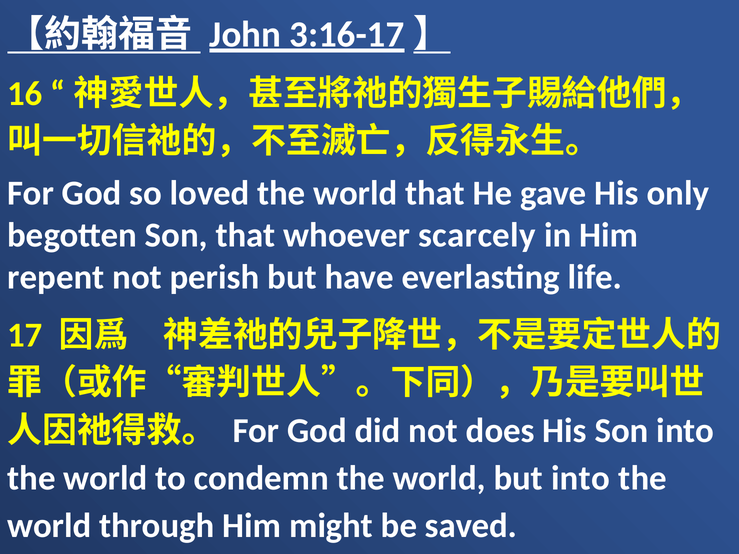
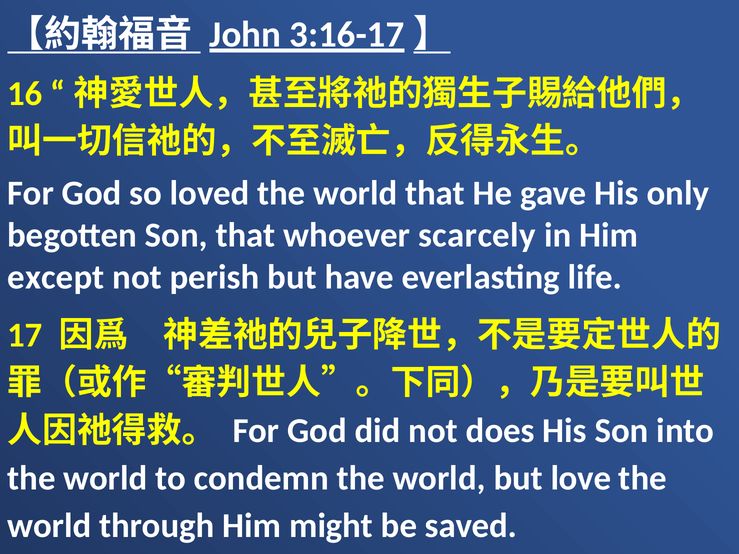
repent: repent -> except (56, 277)
but into: into -> love (581, 478)
